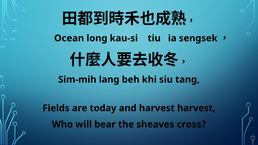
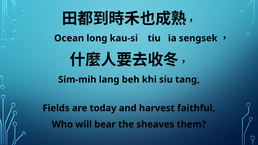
harvest harvest: harvest -> faithful (196, 108)
cross: cross -> them (191, 124)
